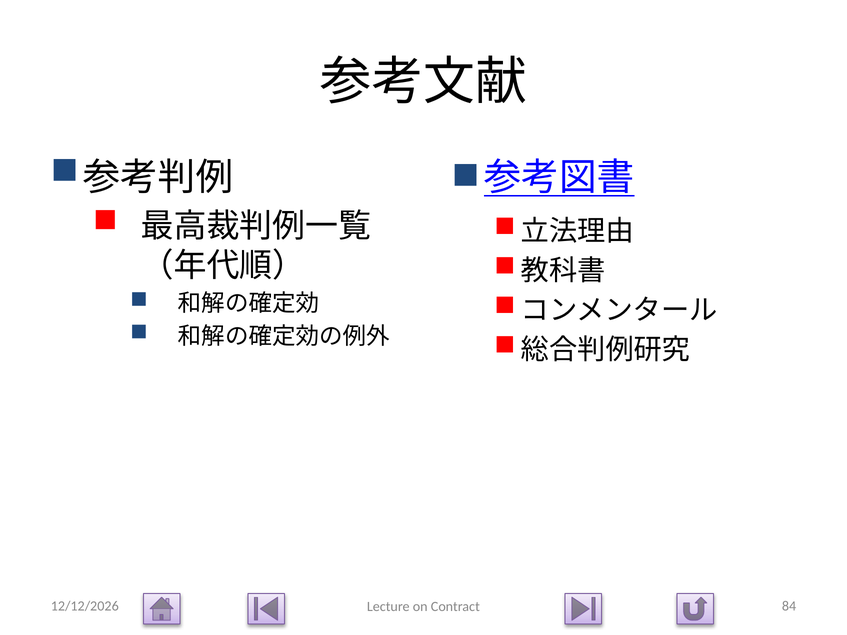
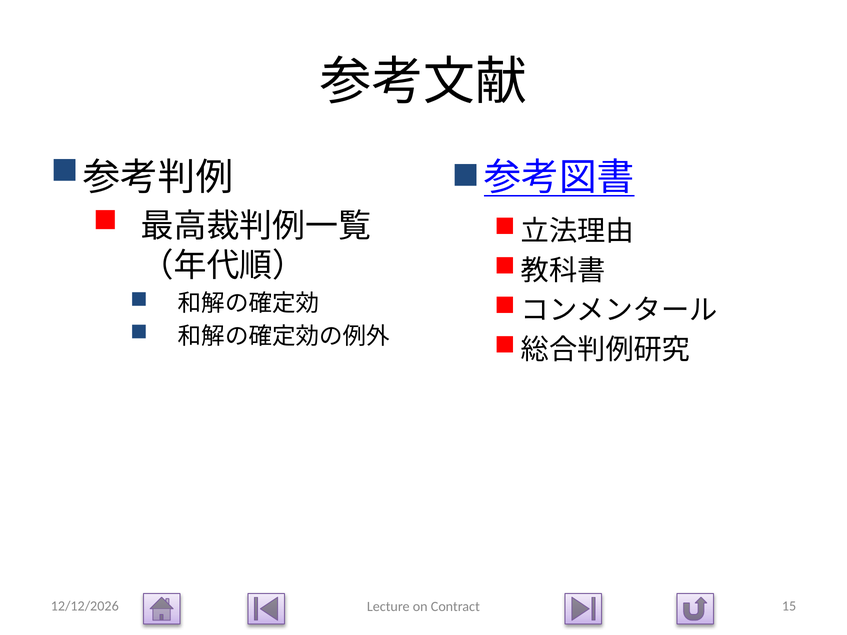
84: 84 -> 15 (789, 607)
